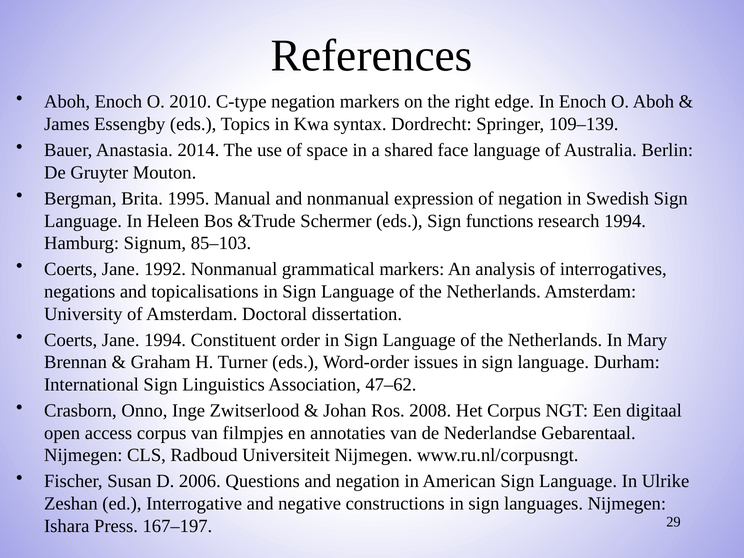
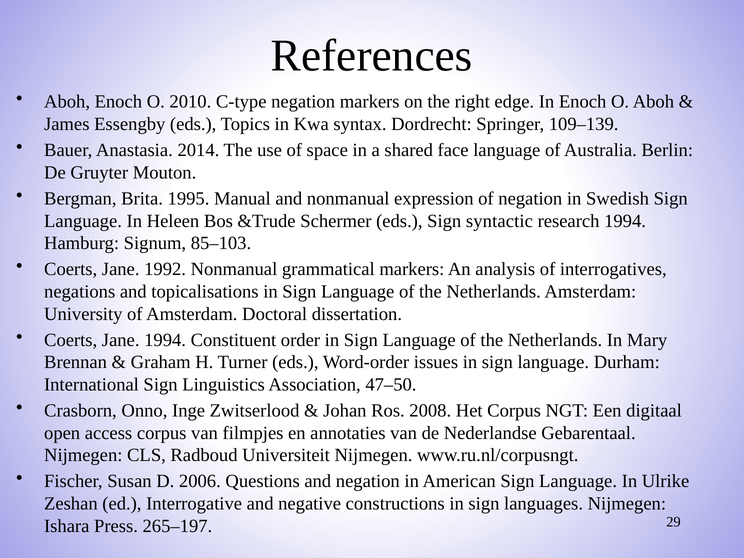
functions: functions -> syntactic (499, 221)
47–62: 47–62 -> 47–50 (391, 385)
167–197: 167–197 -> 265–197 (177, 526)
